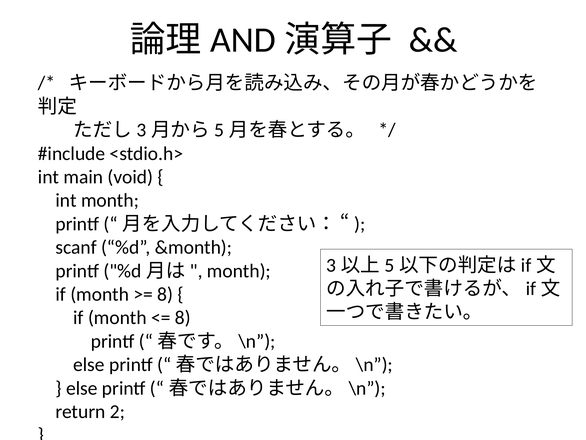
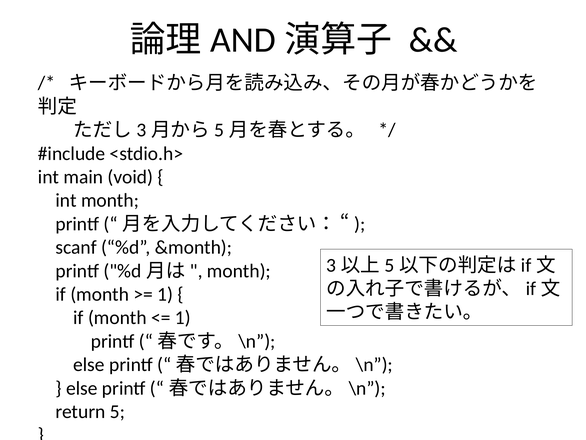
8: 8 -> 1 (165, 294)
8: 8 -> 1 (183, 317)
2: 2 -> 5 (117, 411)
